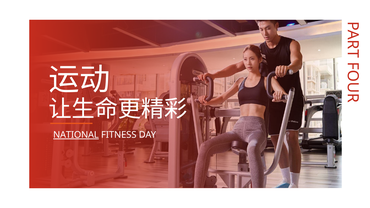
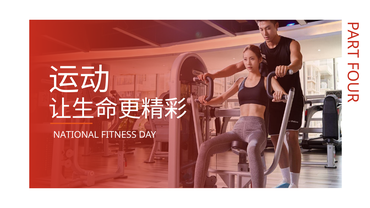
NATIONAL underline: present -> none (76, 135)
